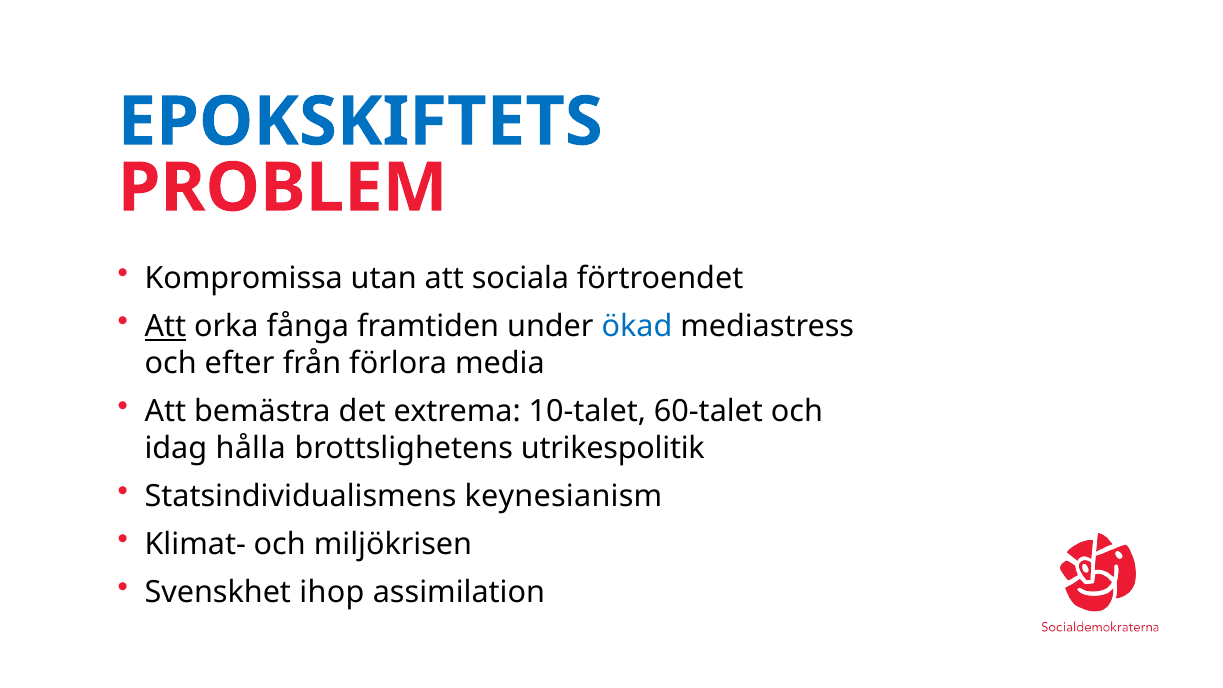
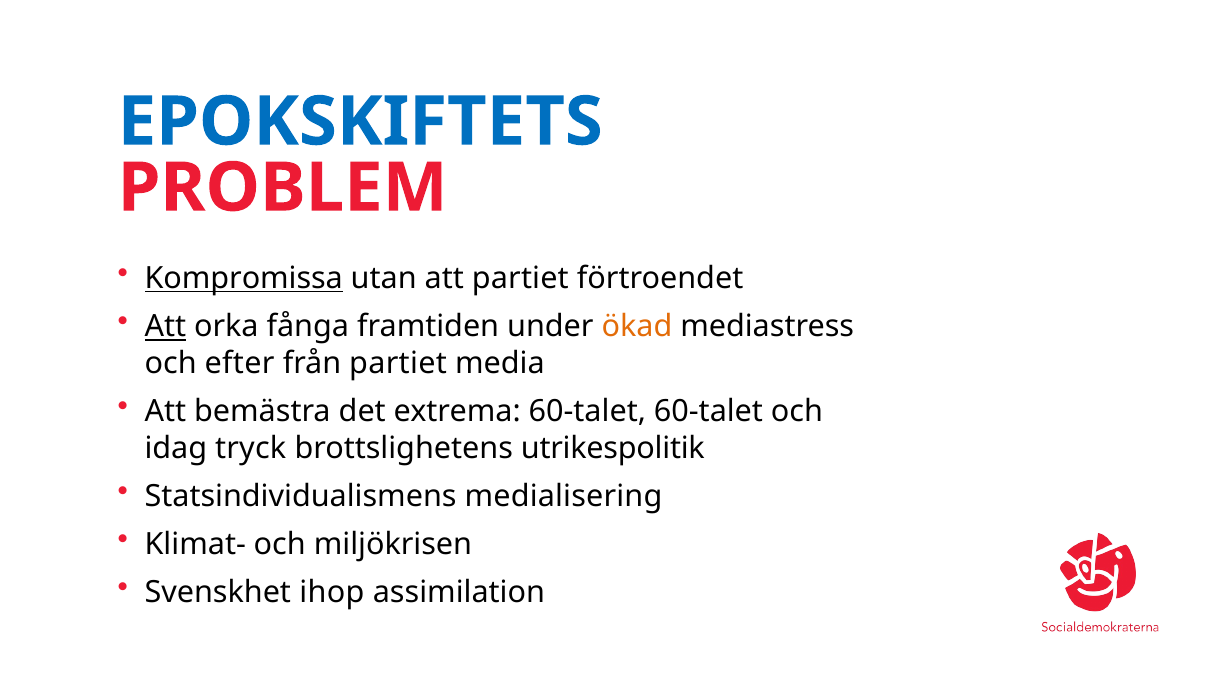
Kompromissa underline: none -> present (244, 278)
att sociala: sociala -> partiet (520, 278)
ökad colour: blue -> orange (637, 327)
från förlora: förlora -> partiet (398, 363)
extrema 10-talet: 10-talet -> 60-talet (587, 411)
hålla: hålla -> tryck (251, 448)
keynesianism: keynesianism -> medialisering (563, 496)
